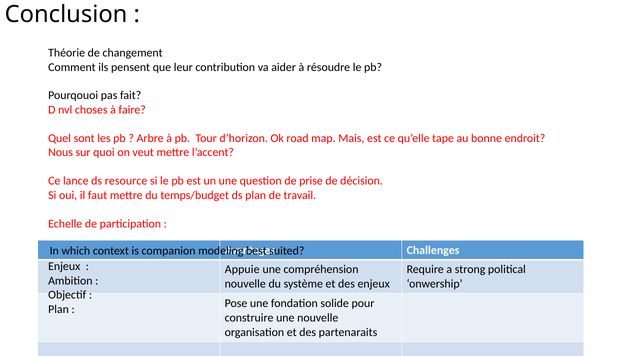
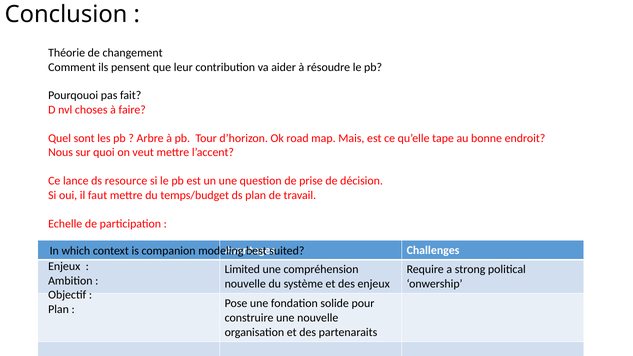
Appuie: Appuie -> Limited (242, 269)
